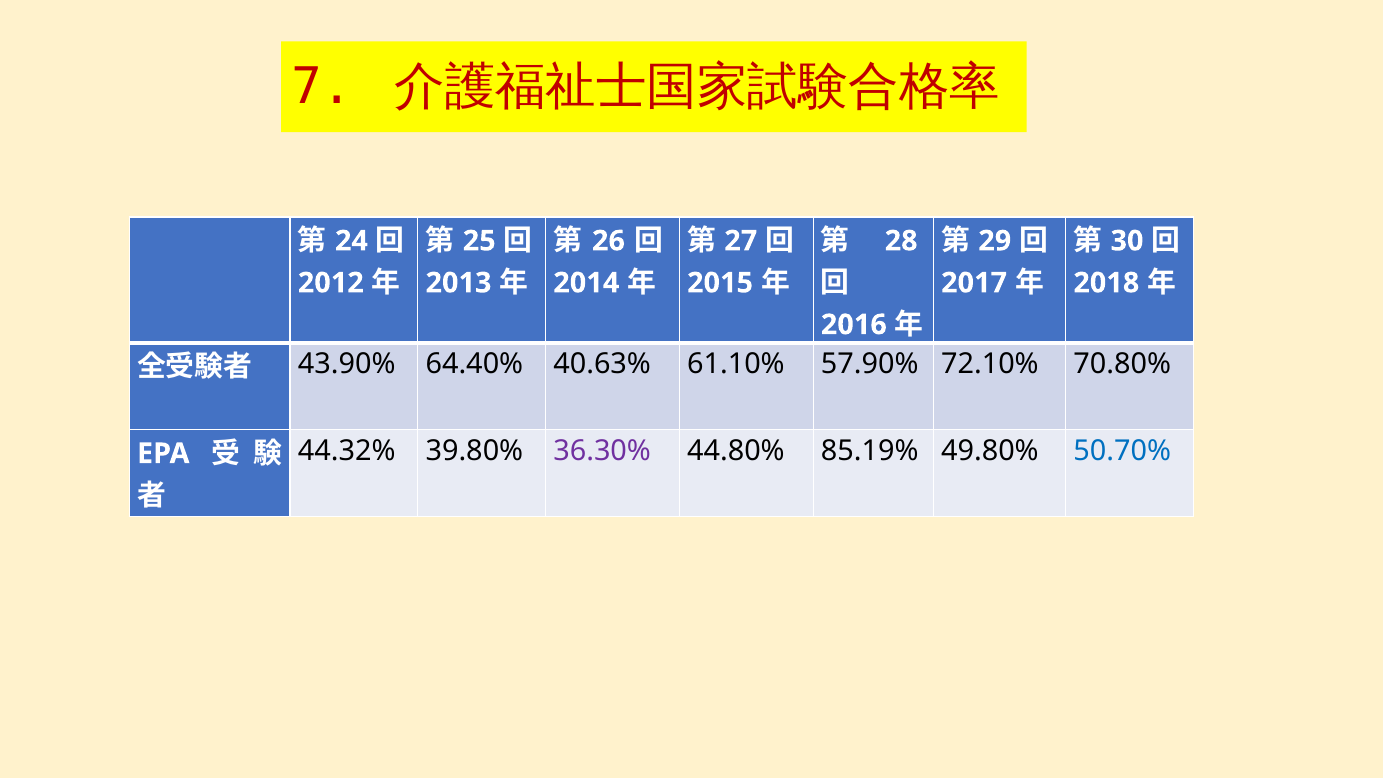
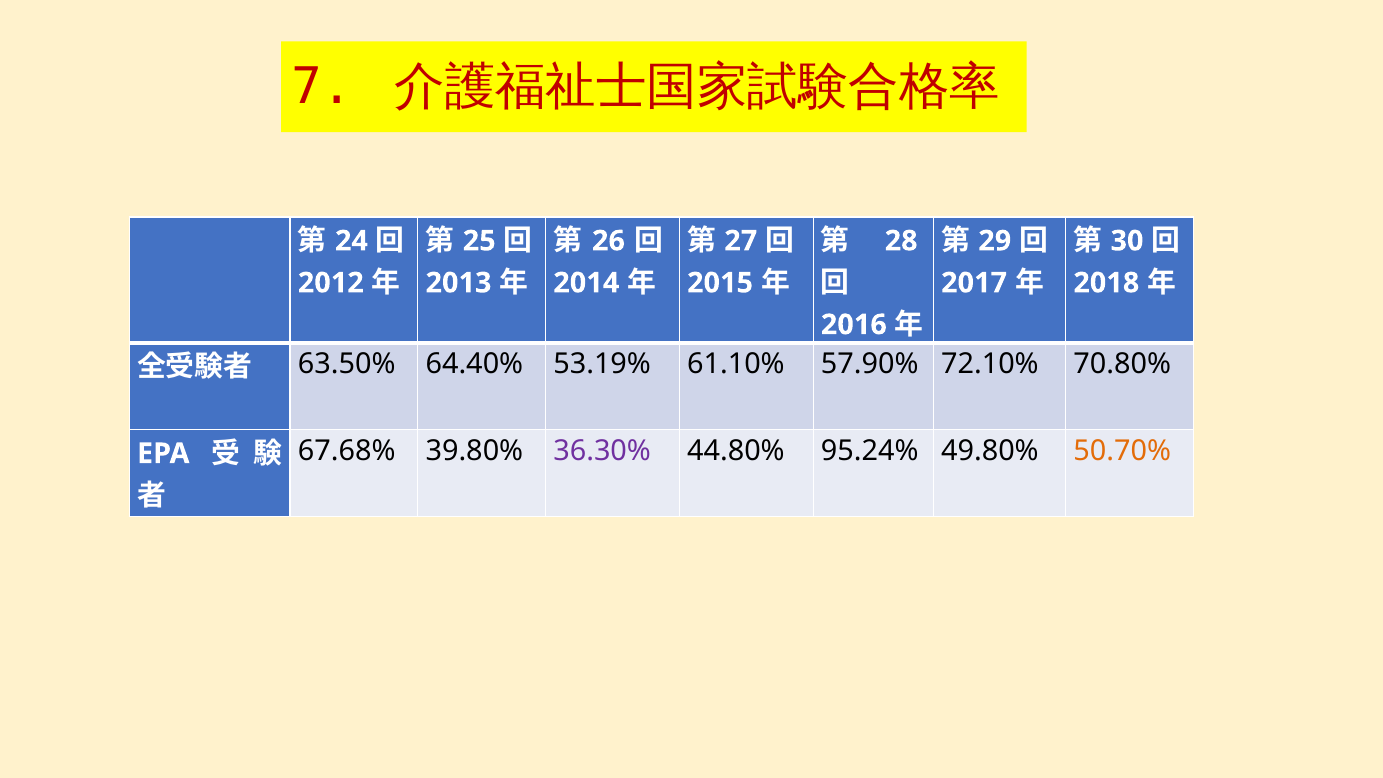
43.90%: 43.90% -> 63.50% (347, 364)
40.63%: 40.63% -> 53.19% (602, 364)
44.32%: 44.32% -> 67.68% (347, 451)
85.19%: 85.19% -> 95.24% (870, 451)
50.70% colour: blue -> orange (1122, 451)
